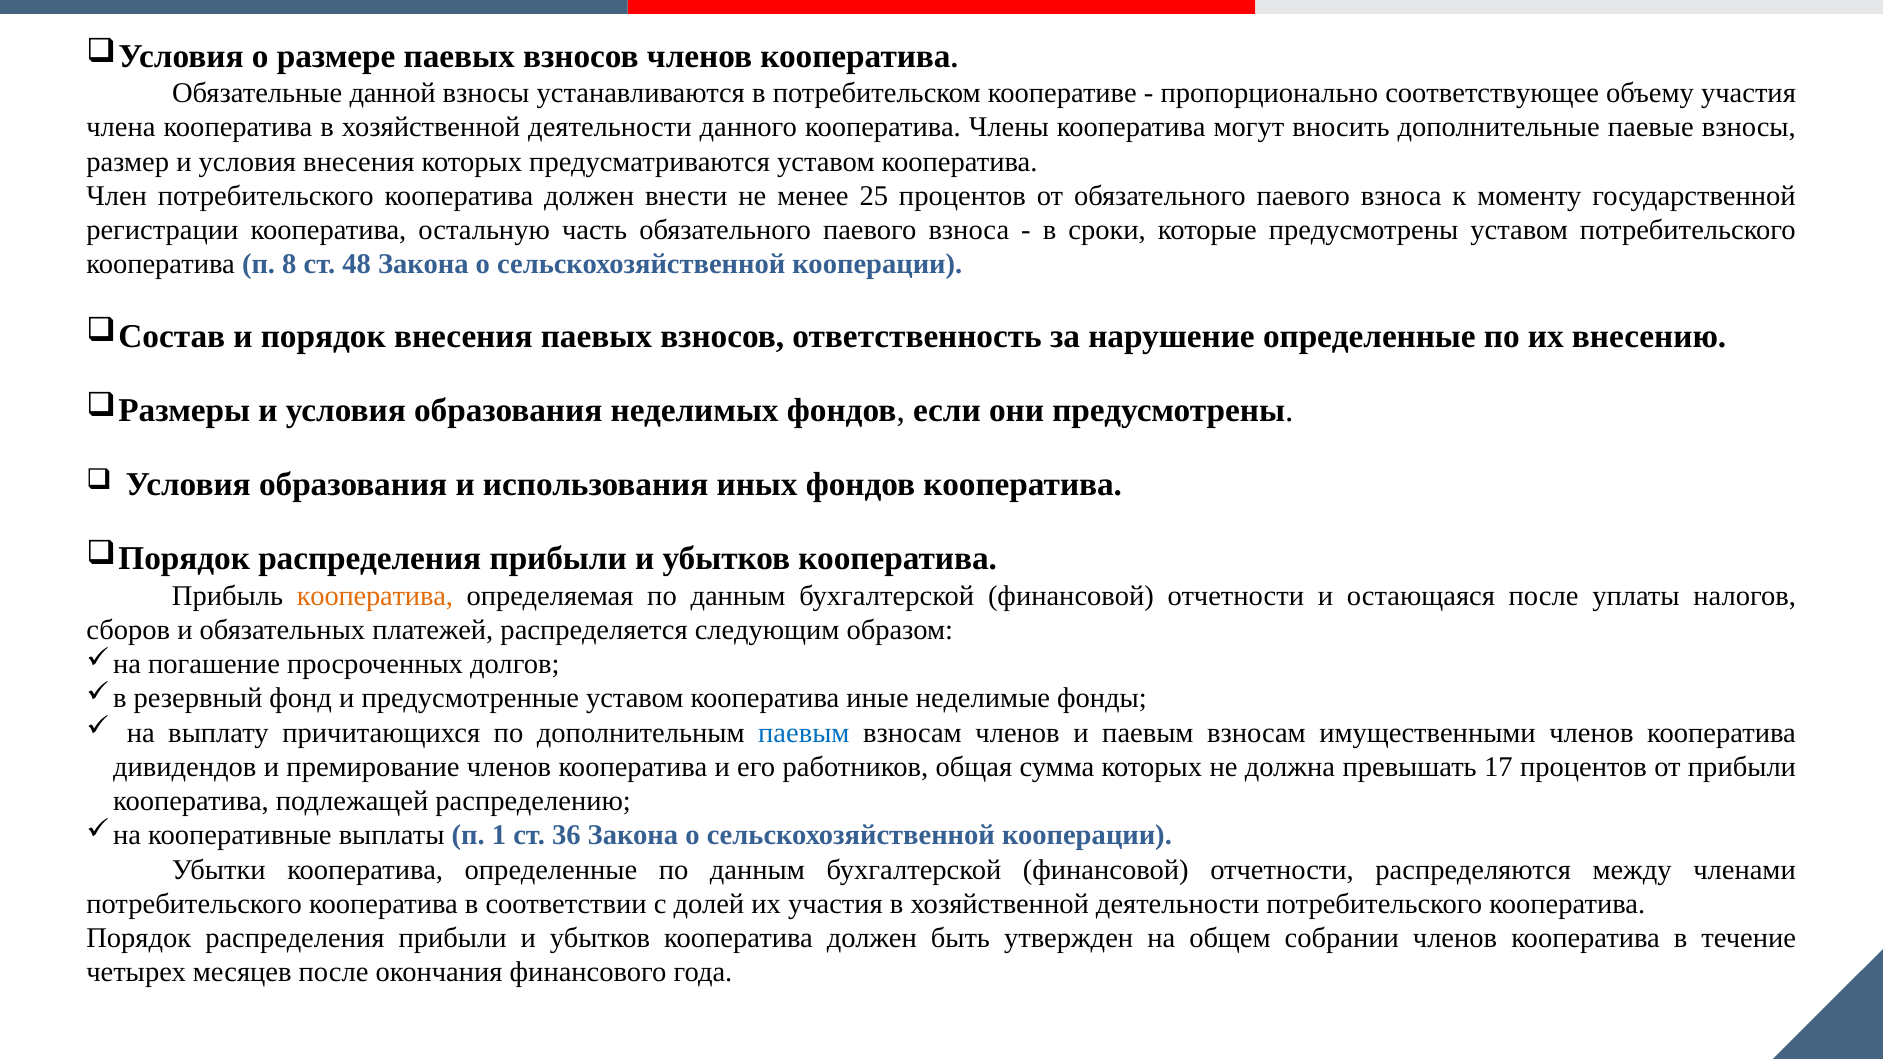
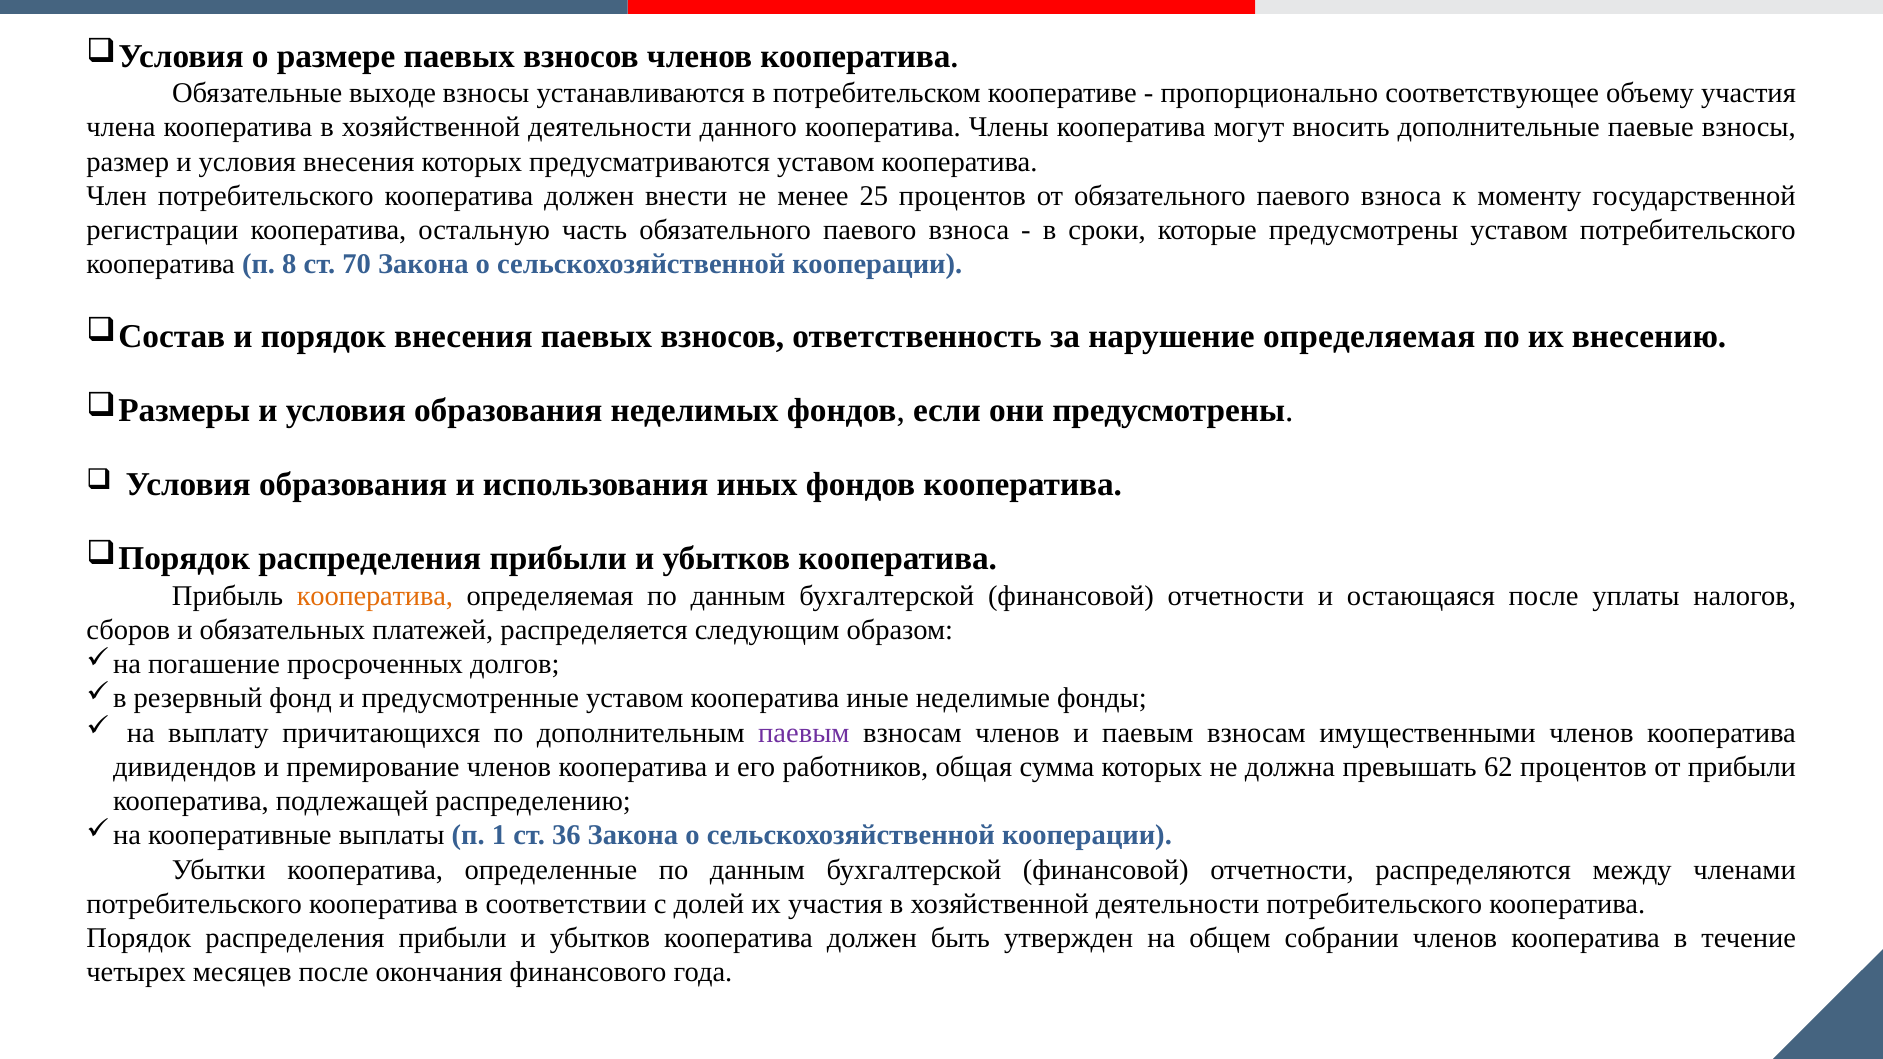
данной: данной -> выходе (393, 93)
48: 48 -> 70 (357, 265)
нарушение определенные: определенные -> определяемая (1369, 336)
паевым colour: blue -> purple (804, 733)
17: 17 -> 62 (1498, 767)
